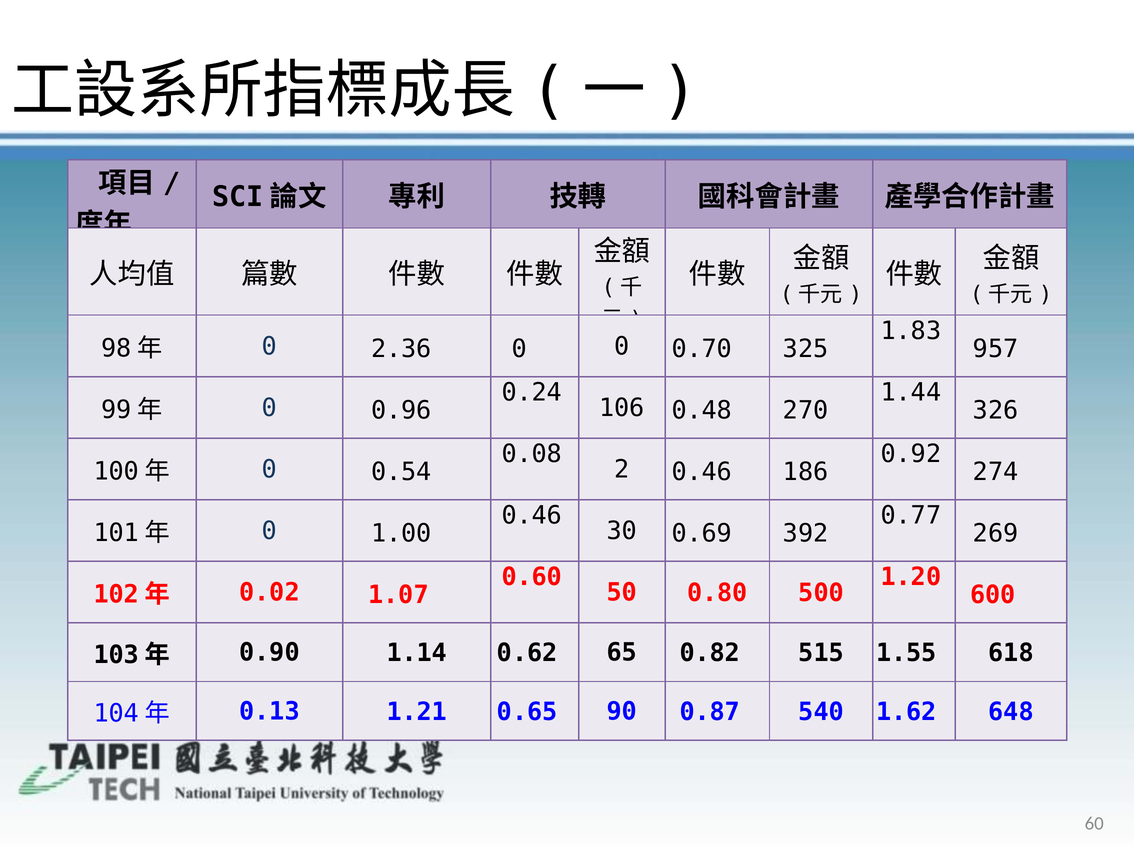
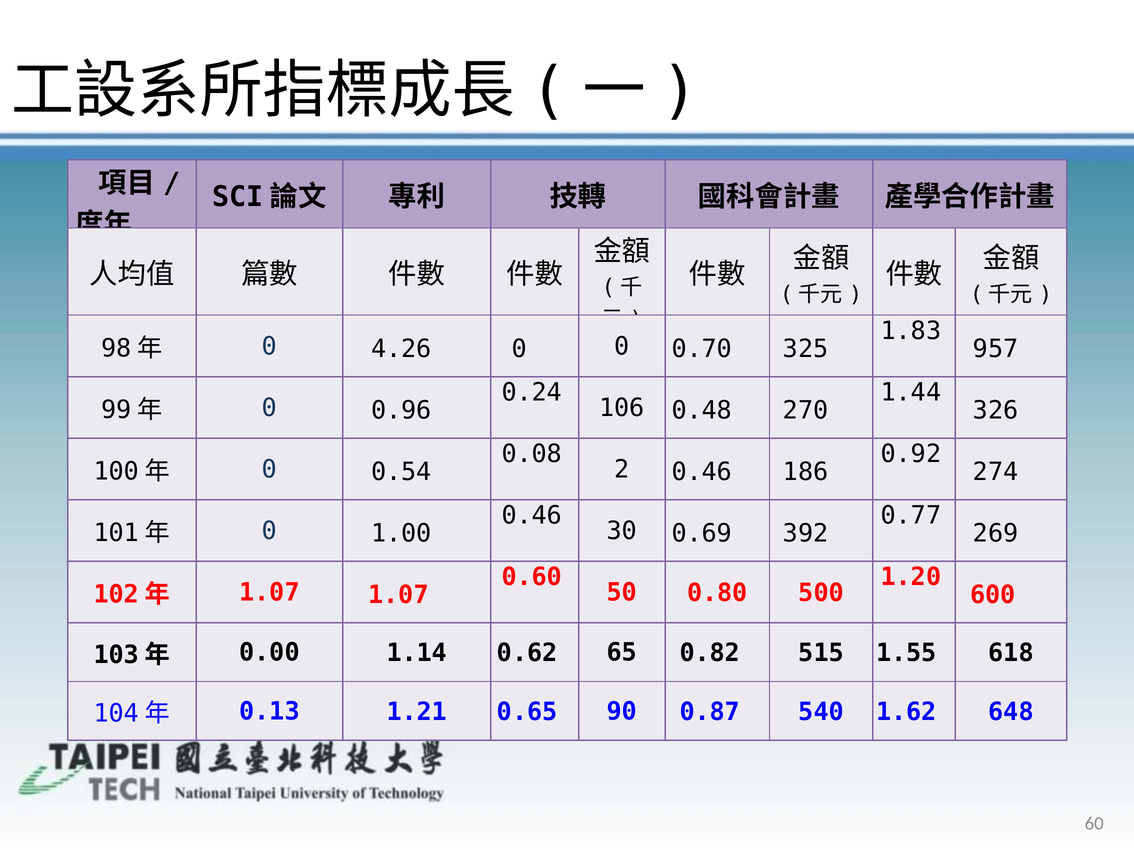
2.36: 2.36 -> 4.26 (401, 349)
0.02: 0.02 -> 1.07 (269, 592)
0.90: 0.90 -> 0.00 (269, 652)
